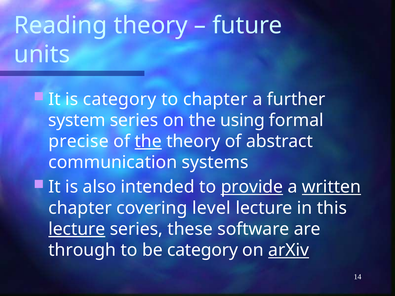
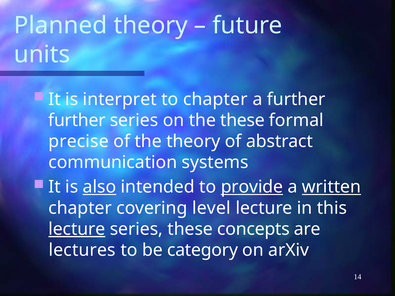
Reading: Reading -> Planned (61, 25)
is category: category -> interpret (120, 99)
system: system -> further (77, 120)
the using: using -> these (242, 120)
the underline: present -> none (148, 141)
also underline: none -> present (99, 187)
software: software -> concepts (253, 229)
through: through -> lectures (82, 250)
arXiv underline: present -> none (289, 250)
